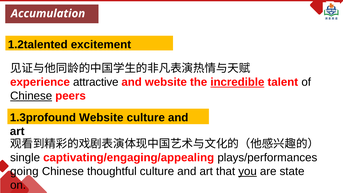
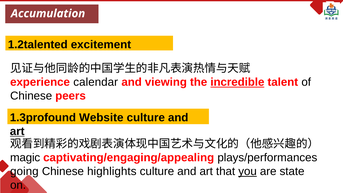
attractive: attractive -> calendar (96, 82)
and website: website -> viewing (166, 82)
Chinese underline: present -> none (31, 96)
art underline: none -> present (17, 131)
single: single -> magic (25, 158)
thoughtful: thoughtful -> highlights (112, 171)
